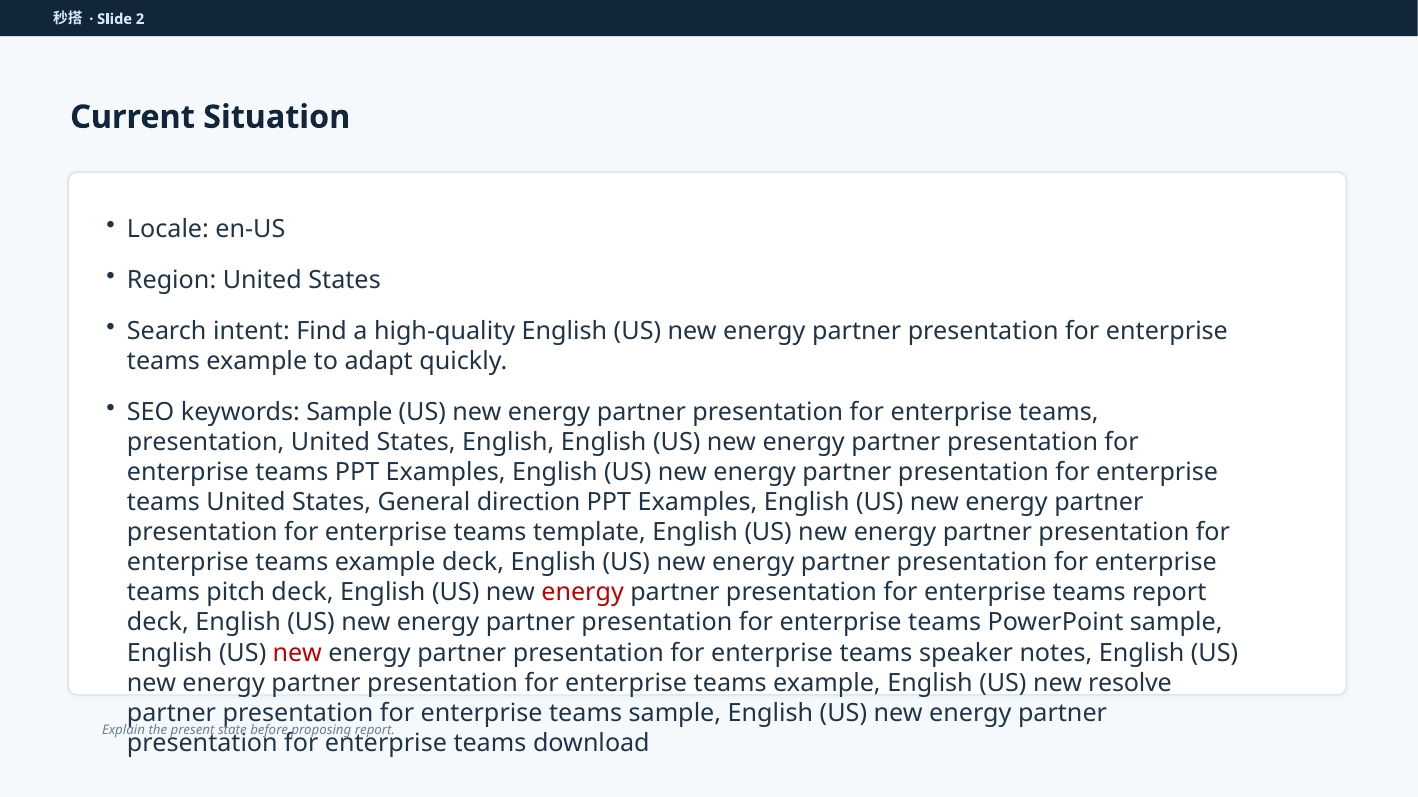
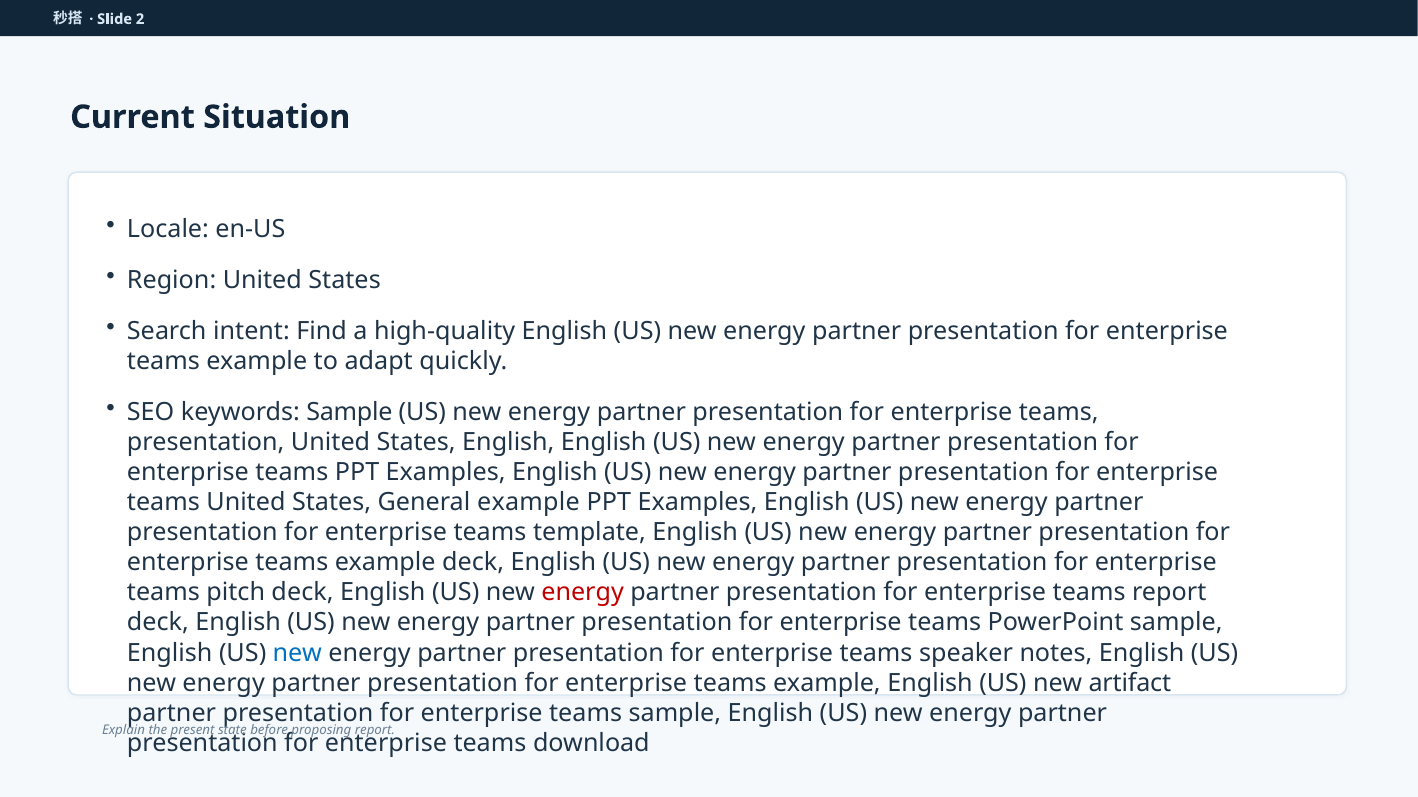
General direction: direction -> example (528, 503)
new colour: red -> blue (297, 653)
resolve: resolve -> artifact (1130, 683)
